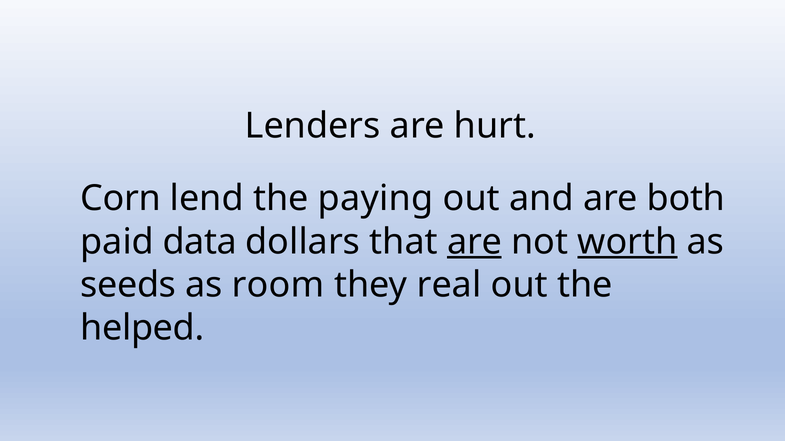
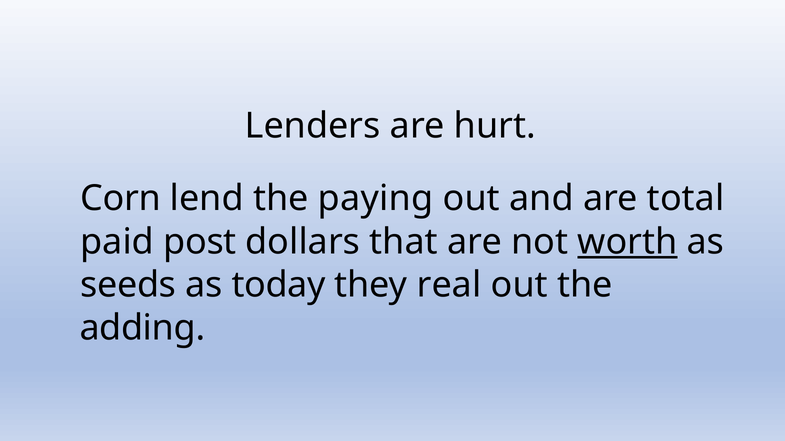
both: both -> total (686, 199)
data: data -> post (200, 242)
are underline: present -> none (475, 242)
room: room -> today (278, 285)
helped: helped -> adding (142, 328)
